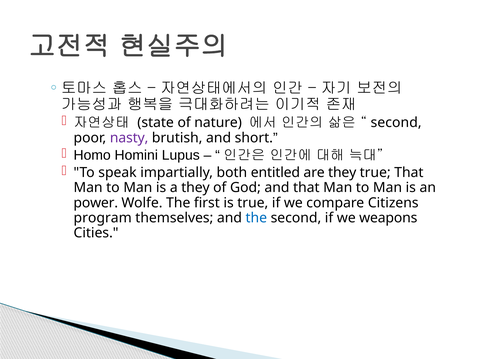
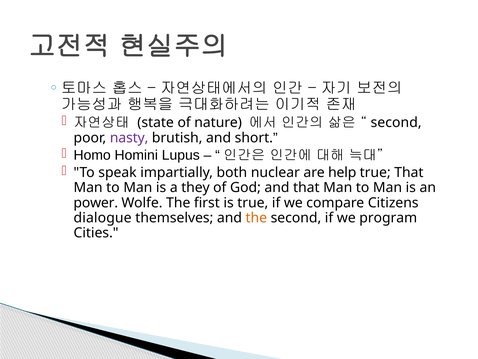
entitled: entitled -> nuclear (275, 172)
are they: they -> help (342, 172)
program: program -> dialogue (103, 217)
the colour: blue -> orange (256, 217)
weapons: weapons -> program (388, 217)
